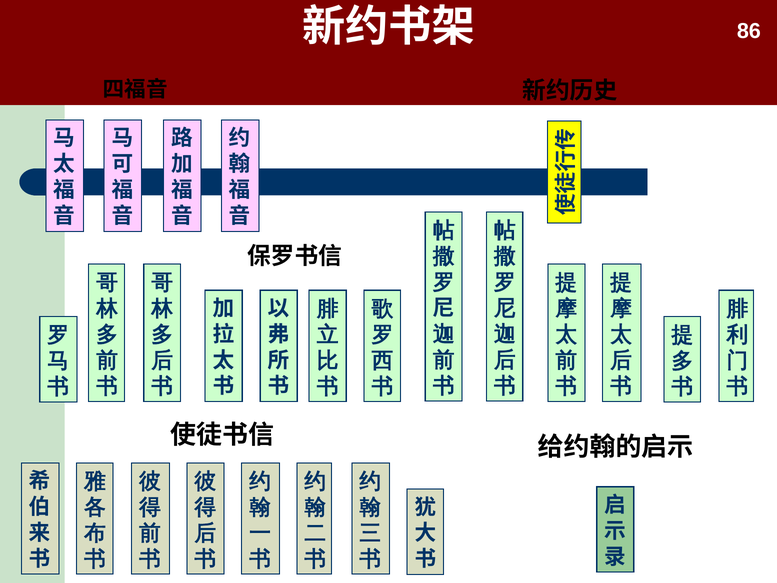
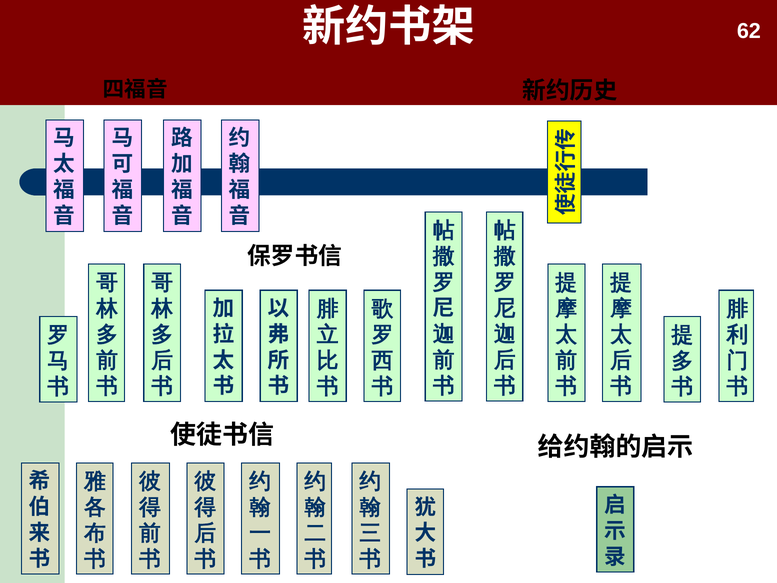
86: 86 -> 62 (749, 31)
